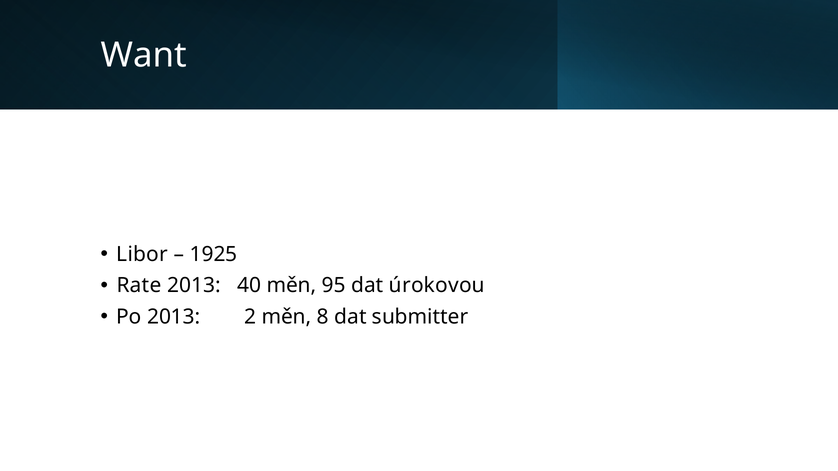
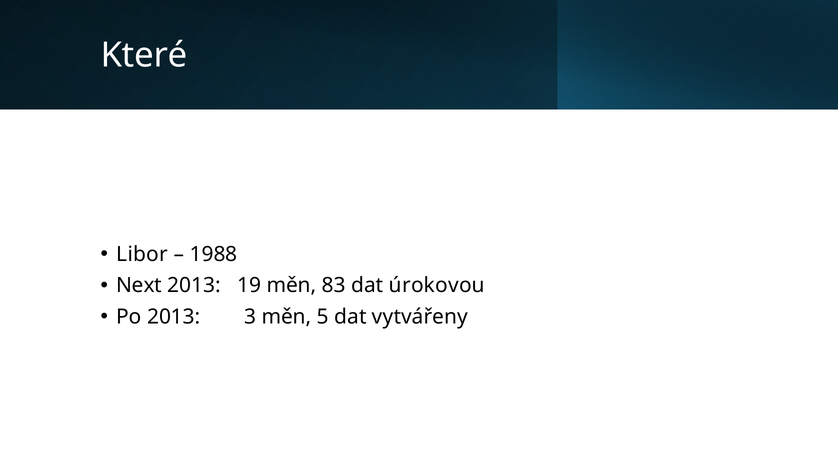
Want: Want -> Které (144, 56)
1925: 1925 -> 1988 (214, 254)
Rate: Rate -> Next (139, 286)
40: 40 -> 19 (249, 286)
95: 95 -> 83 (334, 286)
2: 2 -> 3 (250, 317)
8: 8 -> 5 (323, 317)
submitter: submitter -> vytvářeny (420, 317)
